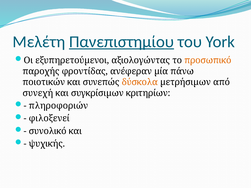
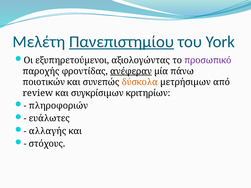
προσωπικό colour: orange -> purple (208, 60)
ανέφεραν underline: none -> present (131, 71)
συνεχή: συνεχή -> review (38, 93)
φιλοξενεί: φιλοξενεί -> ευάλωτες (49, 119)
συνολικό: συνολικό -> αλλαγής (48, 131)
ψυχικής: ψυχικής -> στόχους (47, 144)
